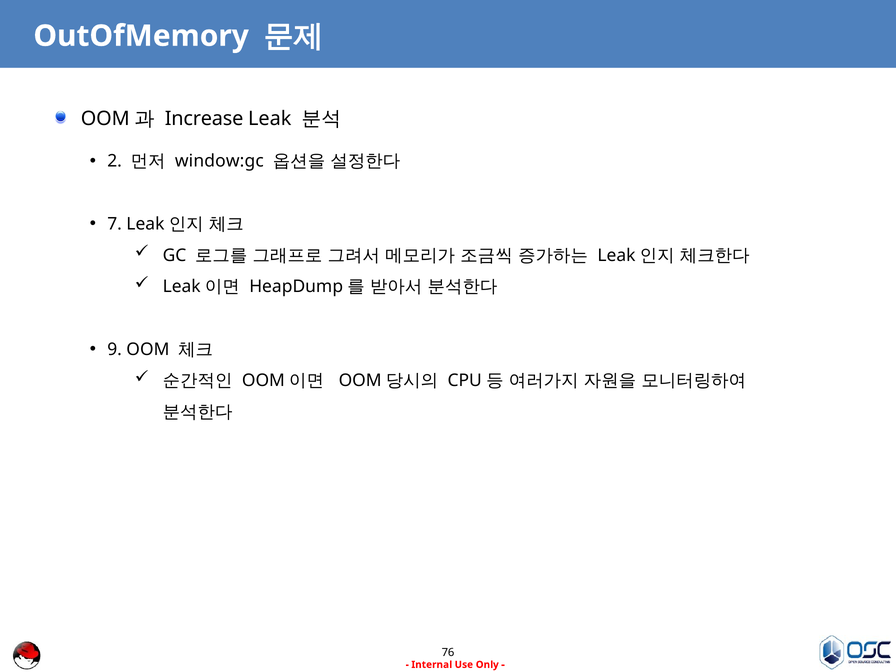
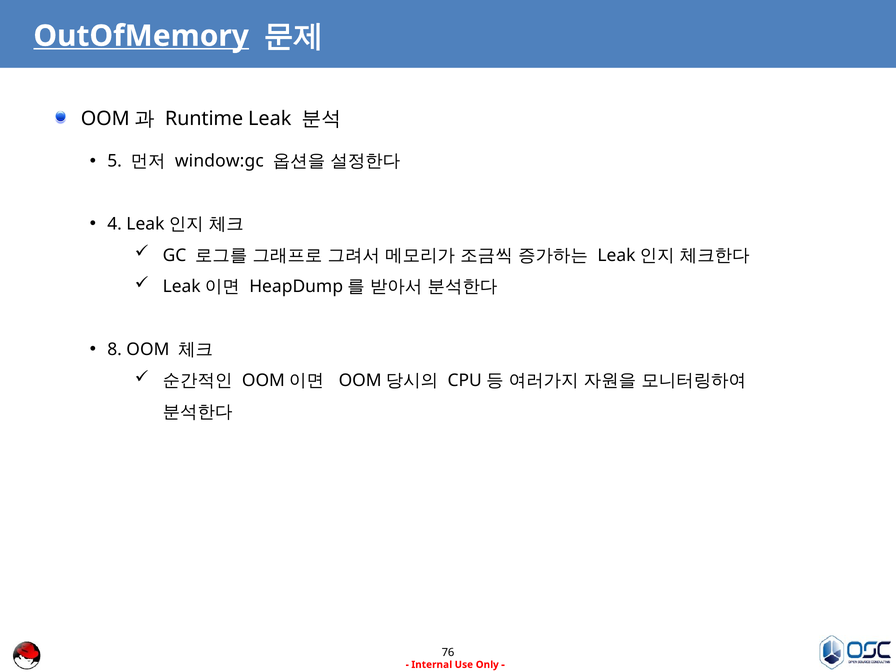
OutOfMemory underline: none -> present (141, 36)
Increase: Increase -> Runtime (204, 119)
2: 2 -> 5 (115, 161)
7: 7 -> 4 (115, 224)
9: 9 -> 8 (115, 349)
